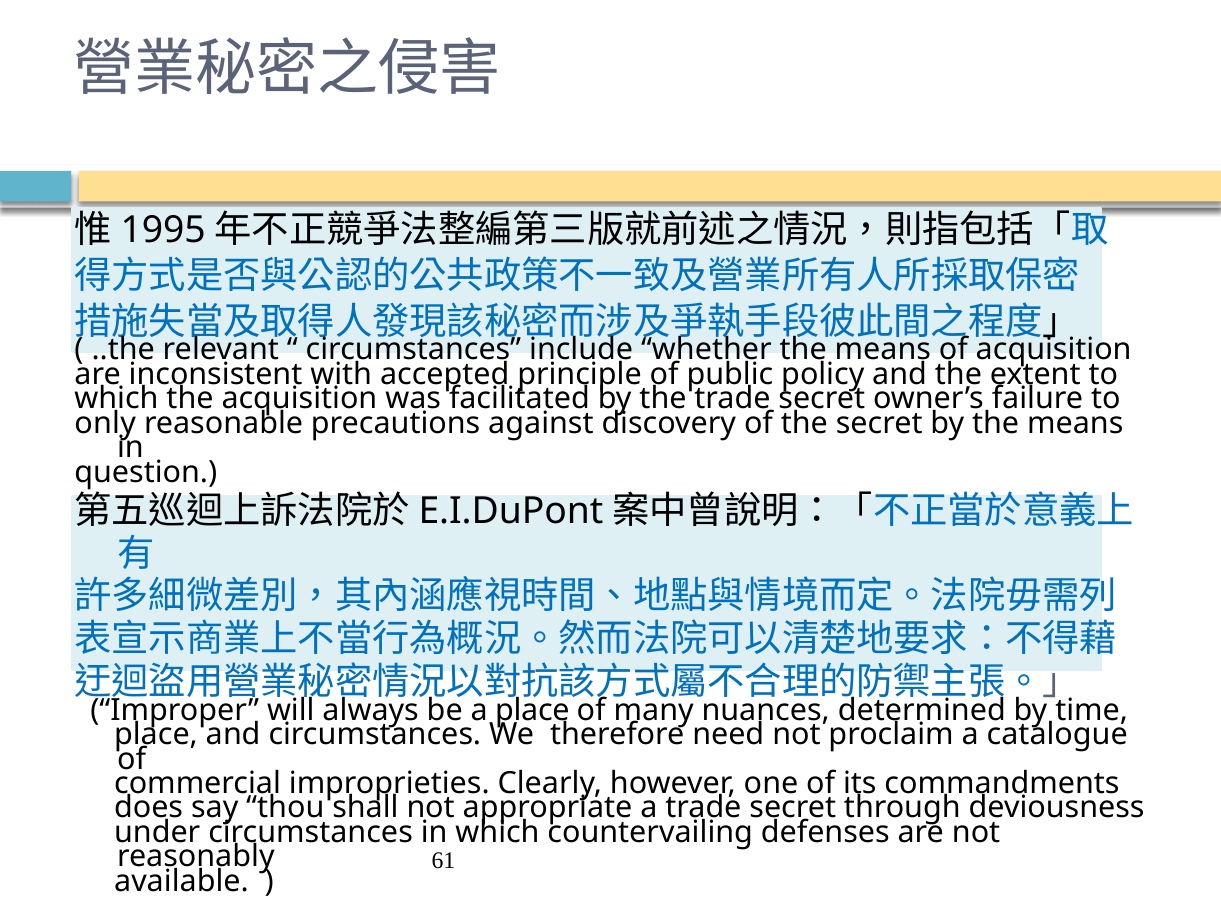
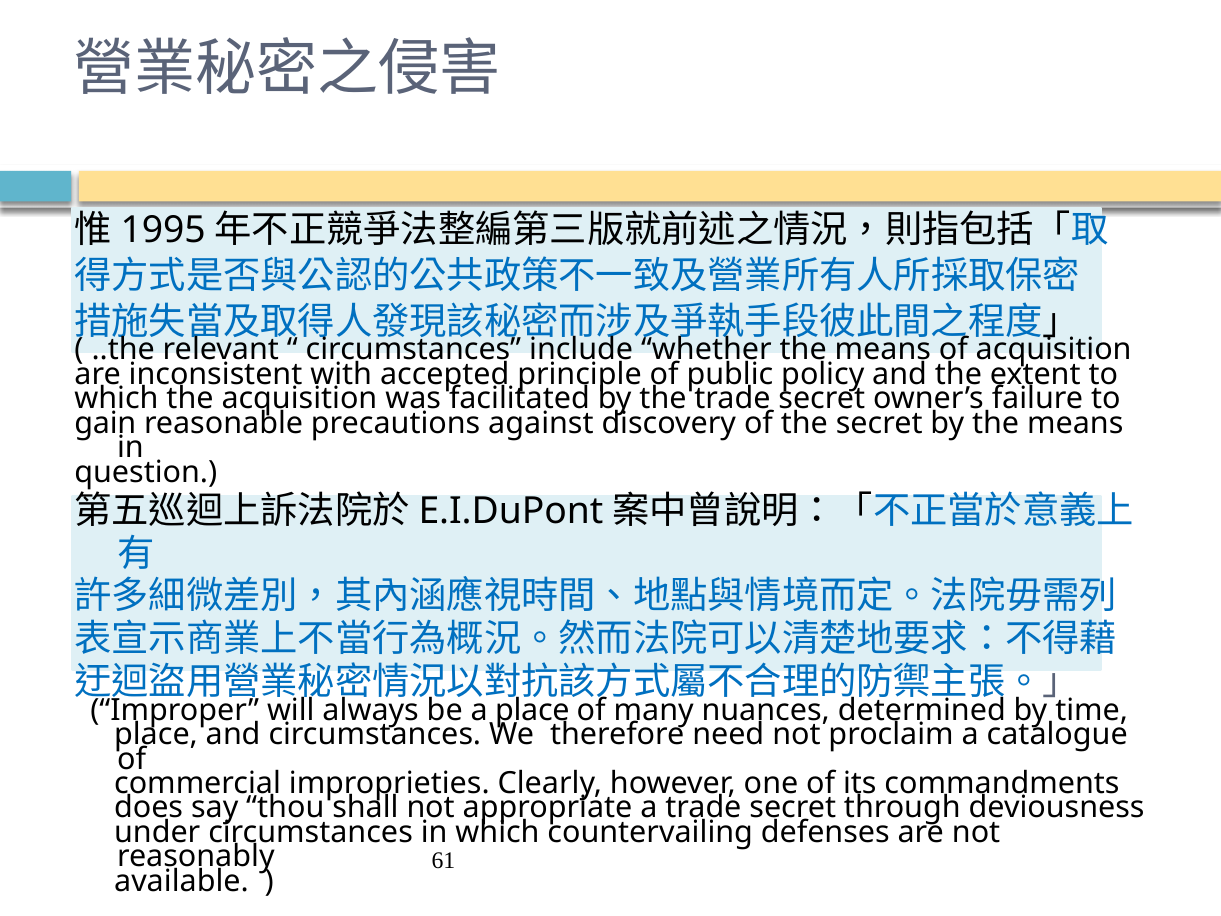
only: only -> gain (105, 423)
